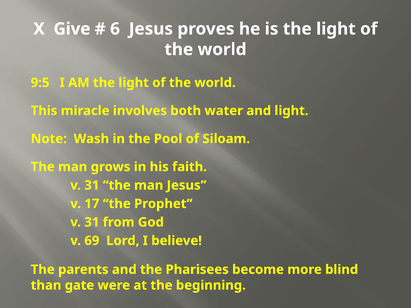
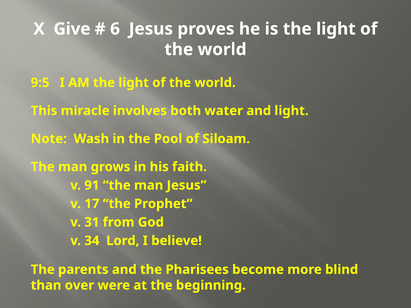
31: 31 -> 91 (92, 185)
69: 69 -> 34 (92, 241)
gate: gate -> over (79, 286)
